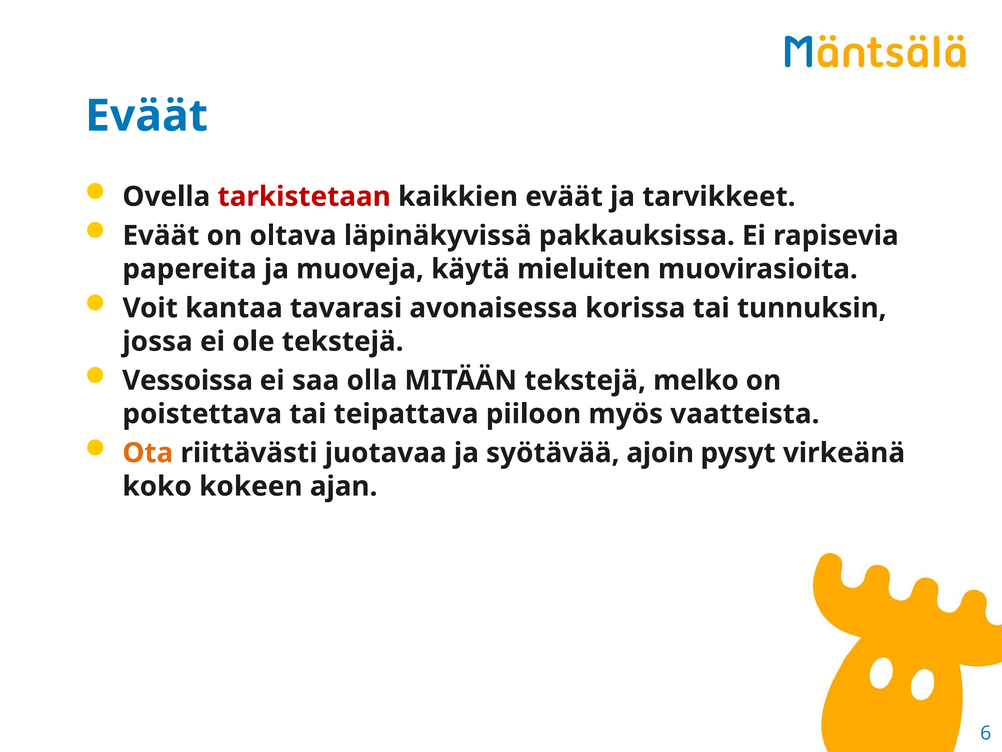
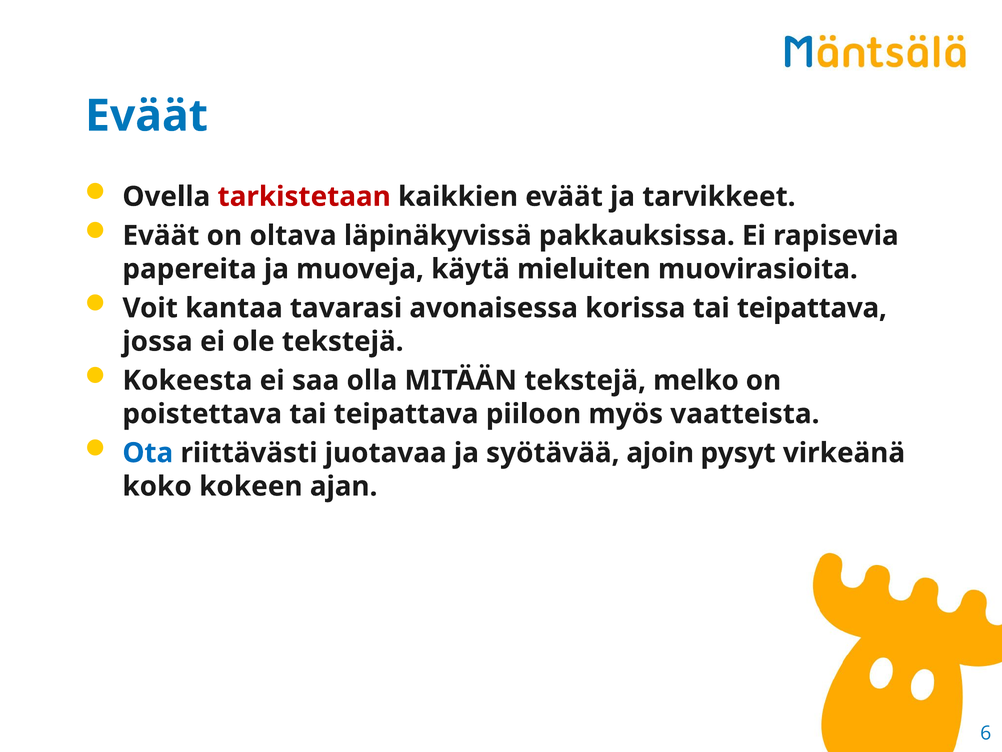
korissa tai tunnuksin: tunnuksin -> teipattava (812, 308)
Vessoissa: Vessoissa -> Kokeesta (187, 380)
Ota colour: orange -> blue (148, 453)
